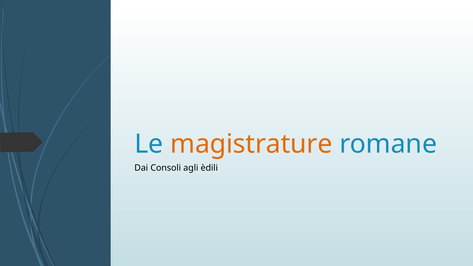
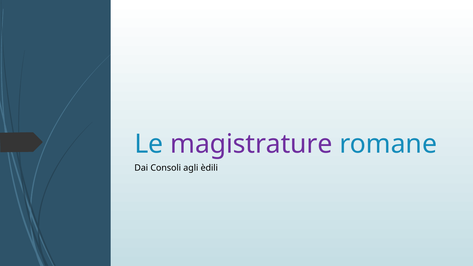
magistrature colour: orange -> purple (251, 144)
